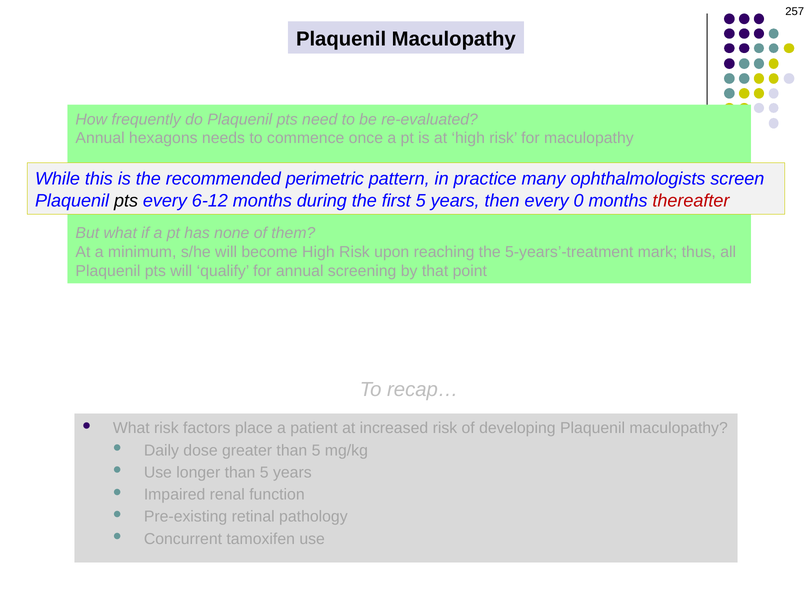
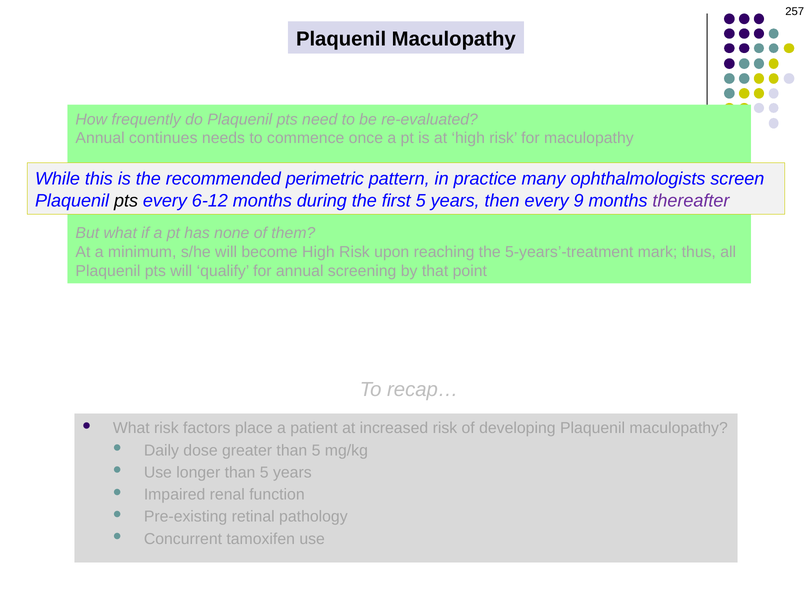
hexagons: hexagons -> continues (163, 138)
0: 0 -> 9 (579, 201)
thereafter colour: red -> purple (691, 201)
